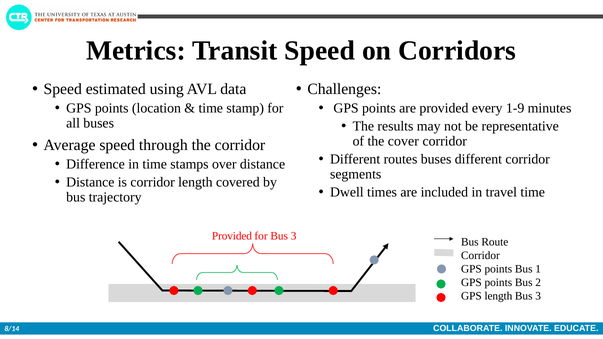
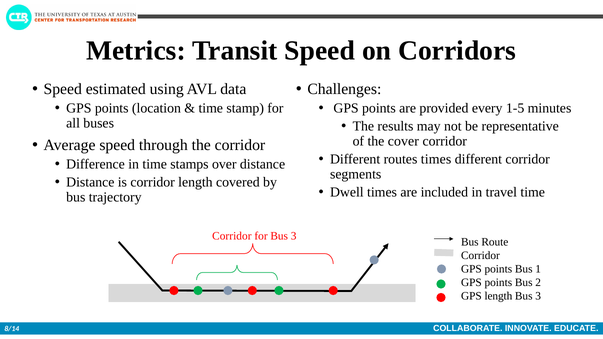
1-9: 1-9 -> 1-5 (515, 108)
routes buses: buses -> times (436, 159)
Provided: Provided -> Corridor (232, 236)
